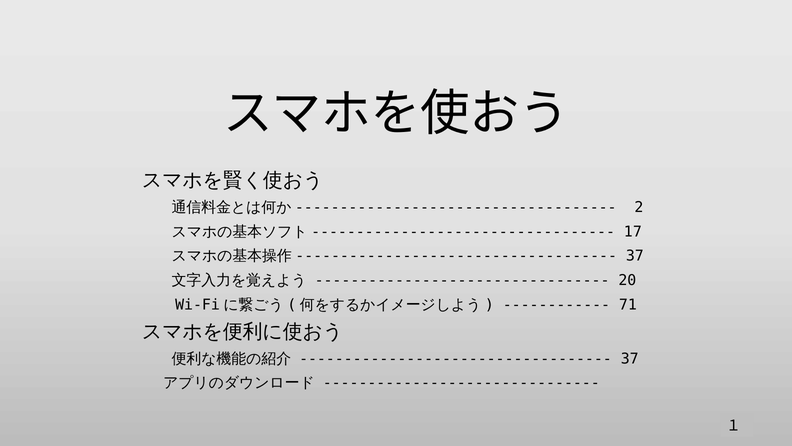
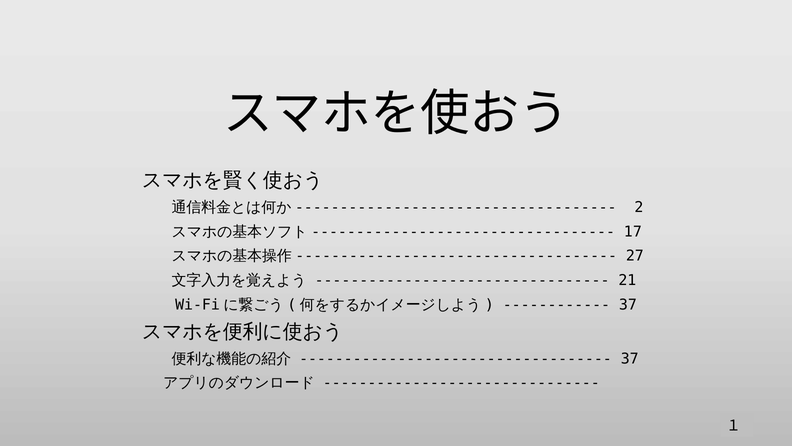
37: 37 -> 27 (635, 256)
20: 20 -> 21 (627, 280)
71: 71 -> 37 (628, 304)
